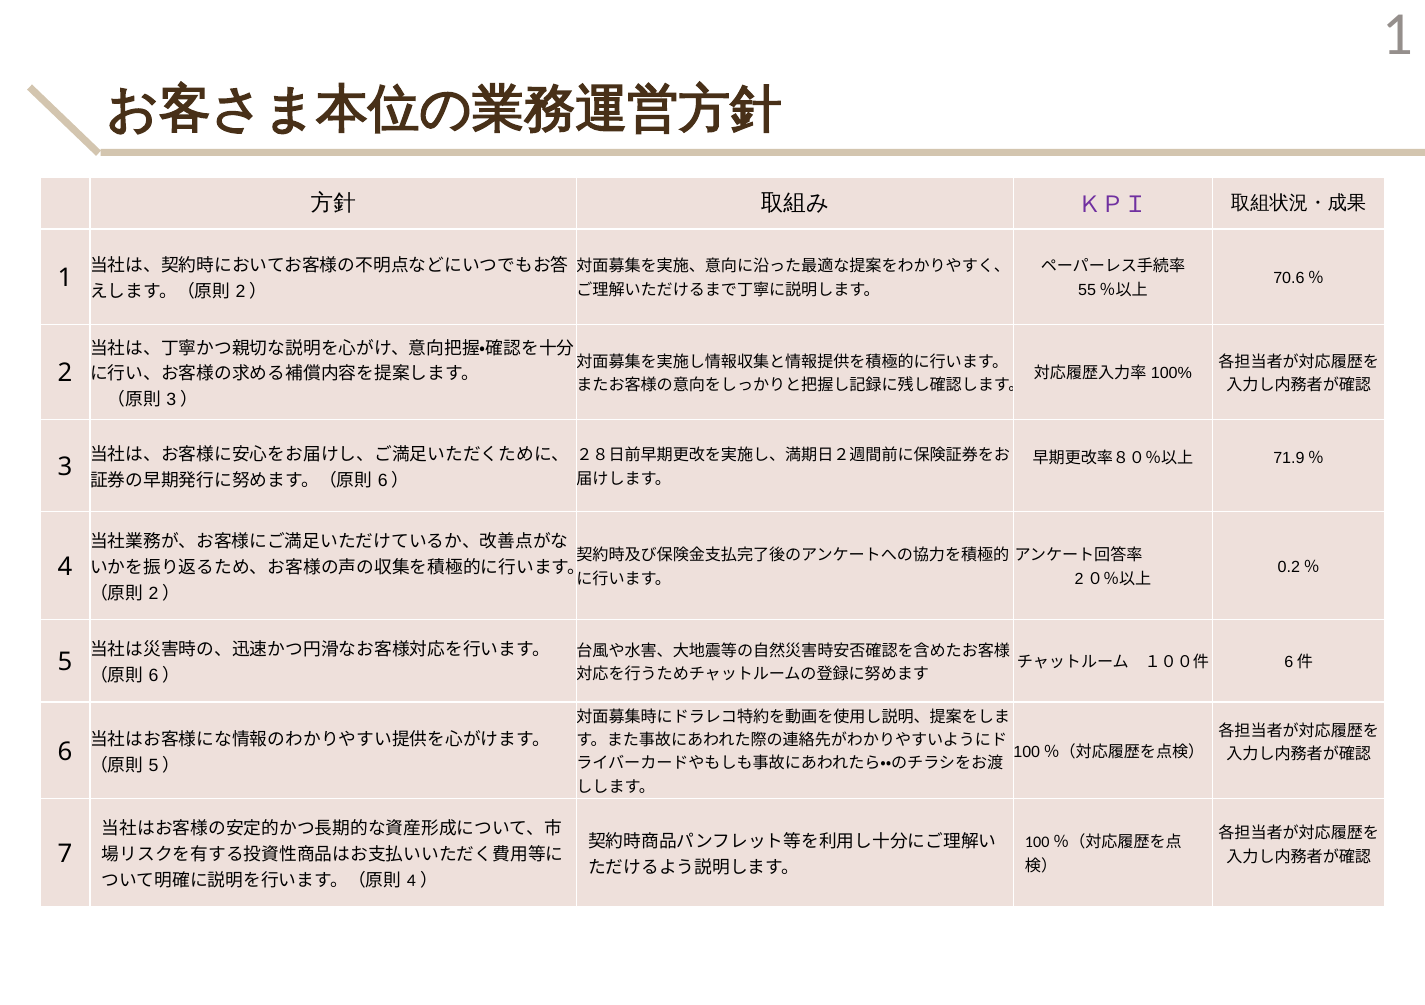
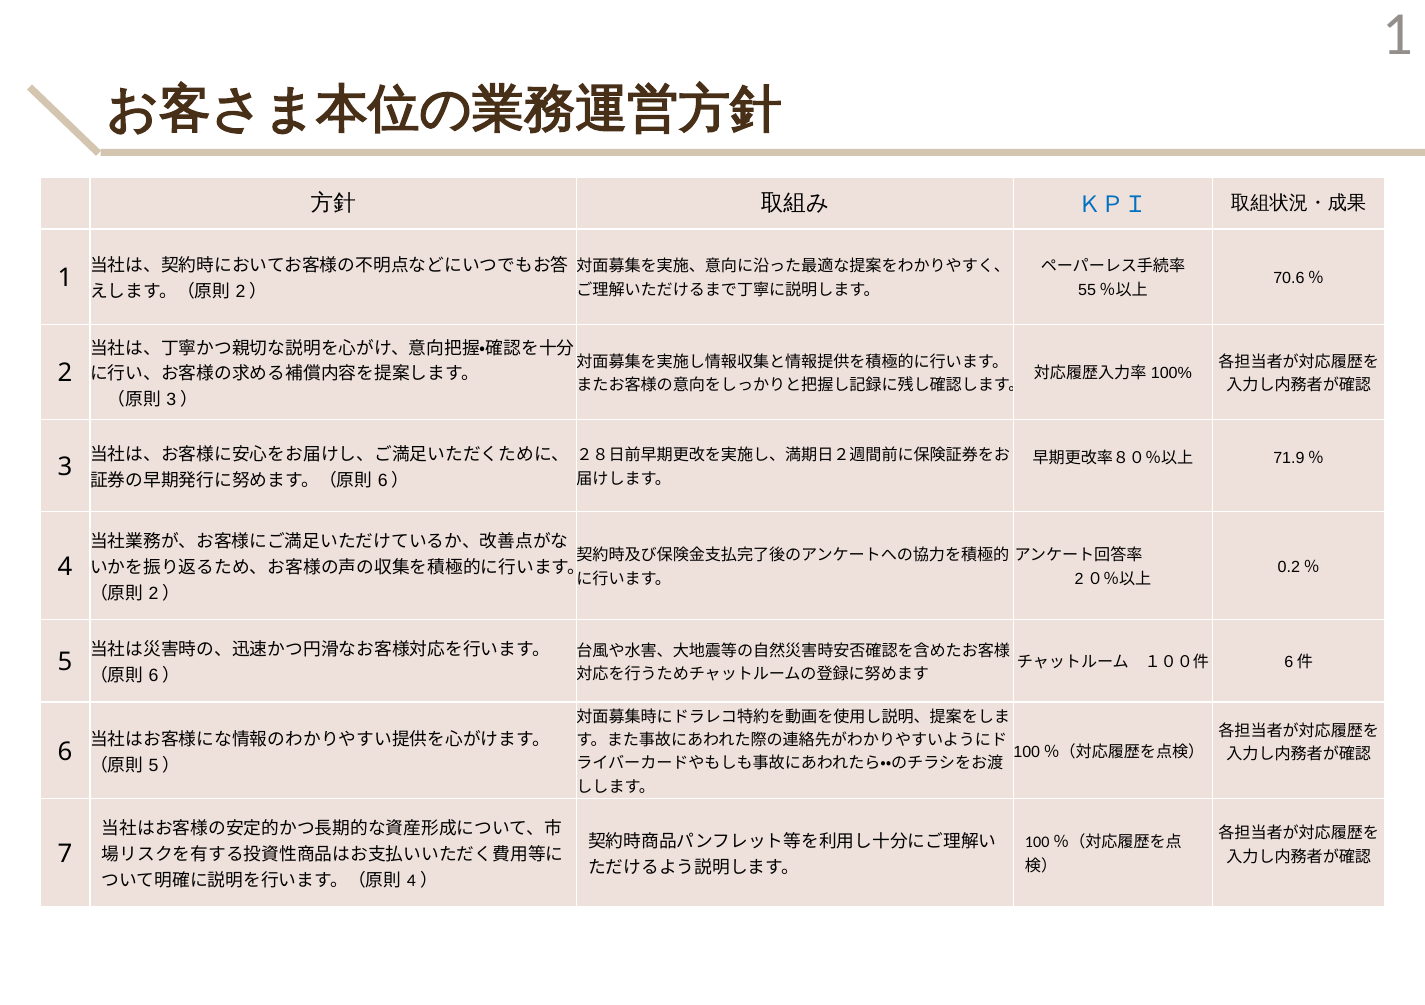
ＫＰＩ colour: purple -> blue (1113, 205)
